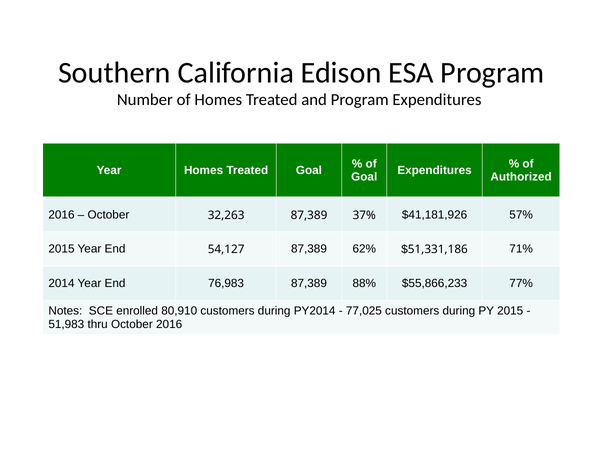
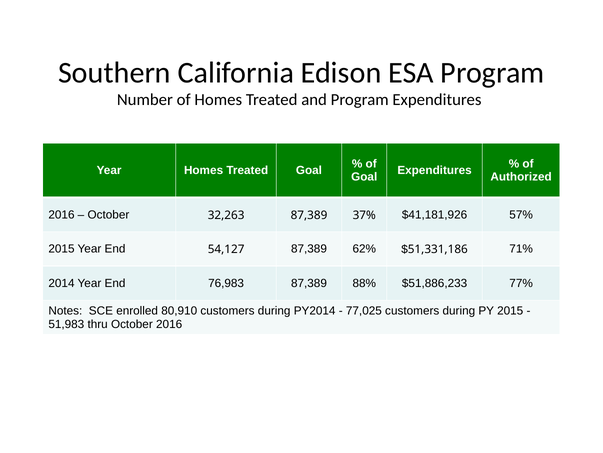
$55,866,233: $55,866,233 -> $51,886,233 (435, 283)
